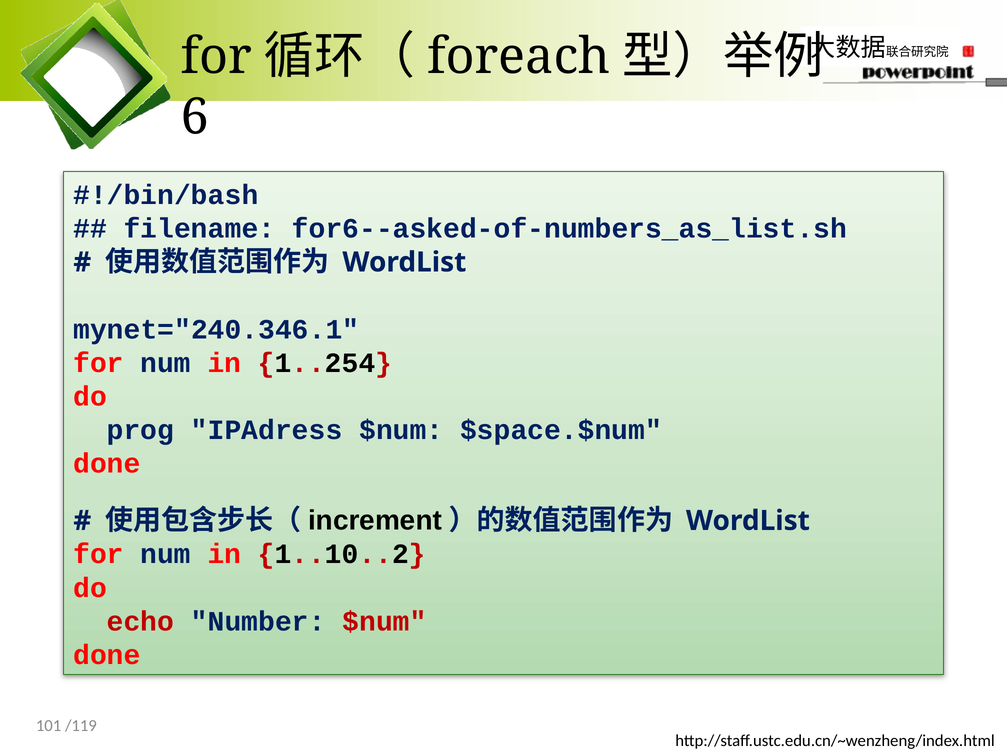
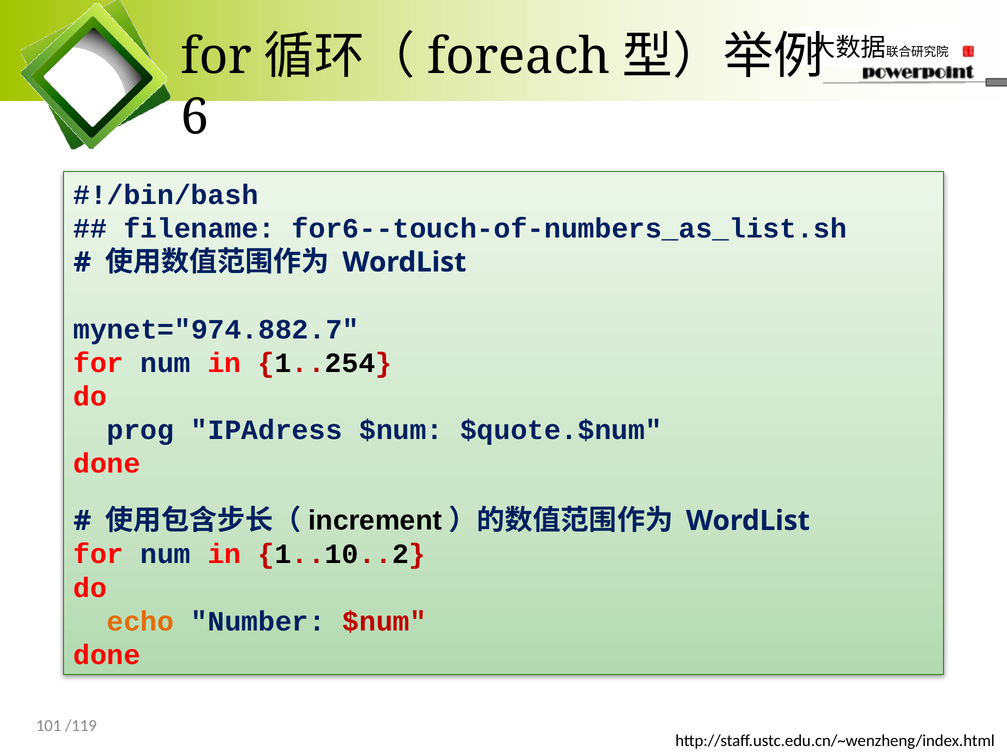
for6--asked-of-numbers_as_list.sh: for6--asked-of-numbers_as_list.sh -> for6--touch-of-numbers_as_list.sh (569, 229)
mynet="240.346.1: mynet="240.346.1 -> mynet="974.882.7 (216, 329)
$space.$num: $space.$num -> $quote.$num (561, 430)
echo colour: red -> orange (140, 622)
